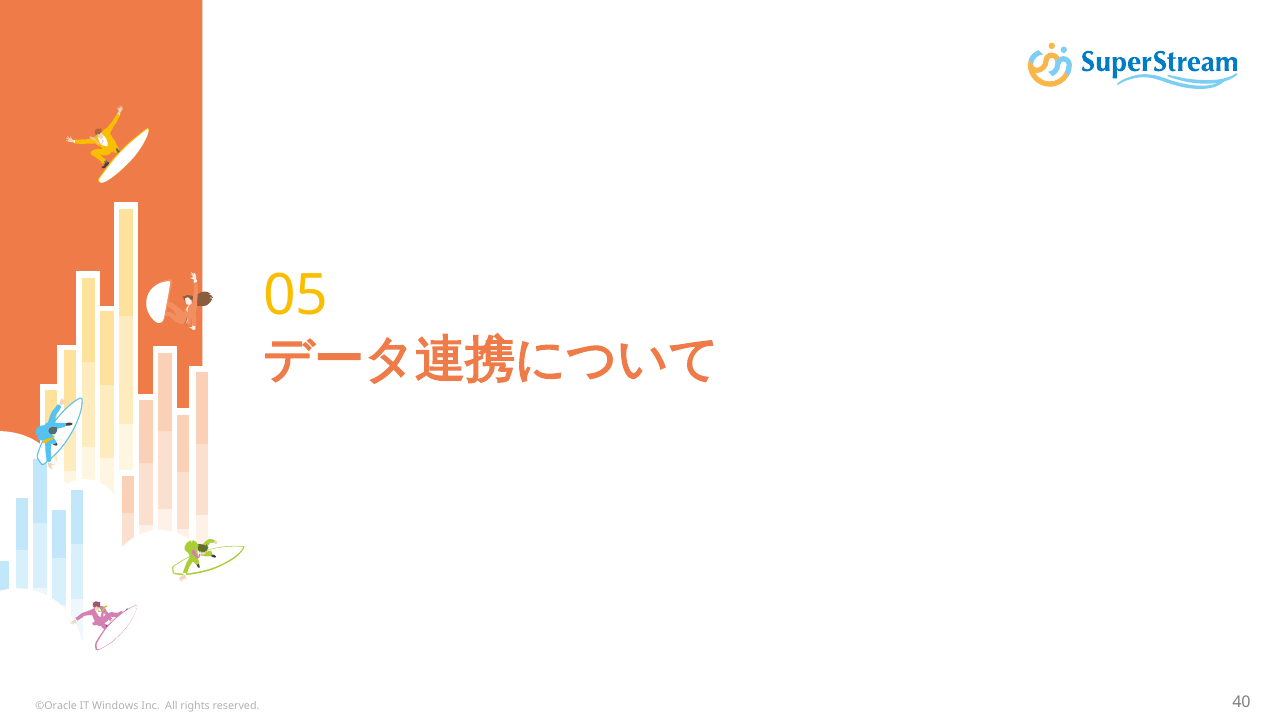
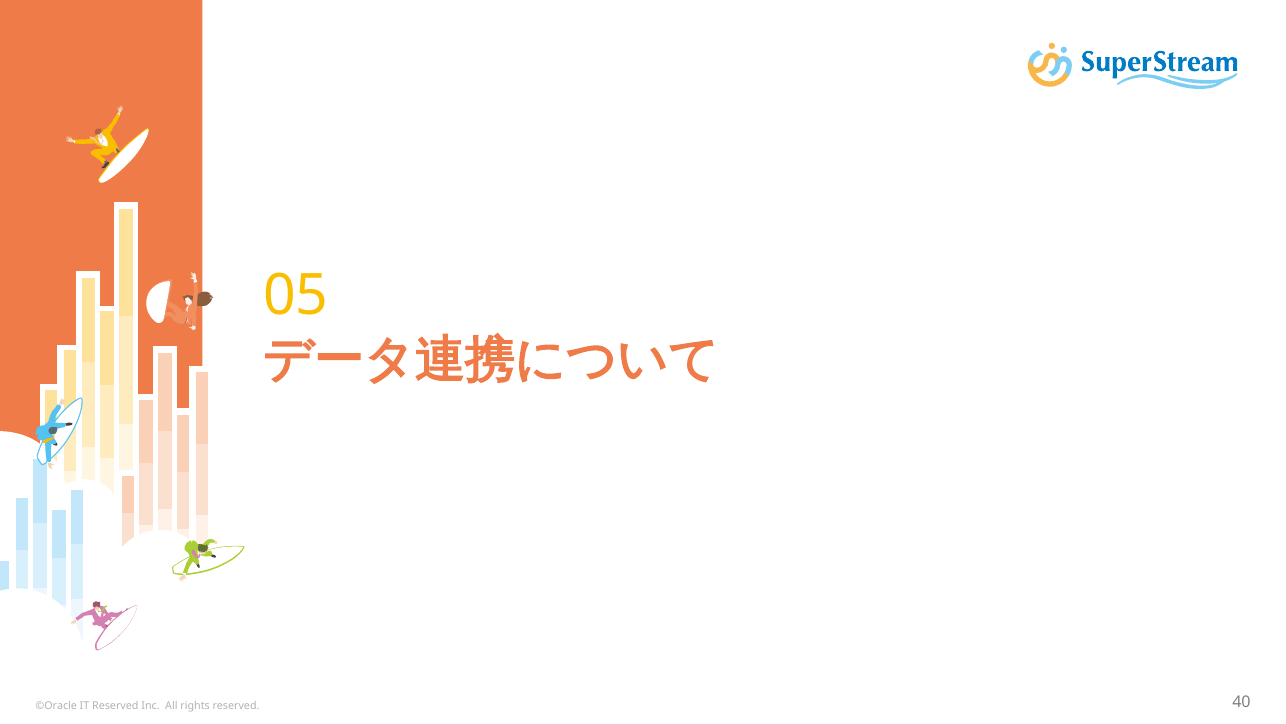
IT Windows: Windows -> Reserved (115, 705)
